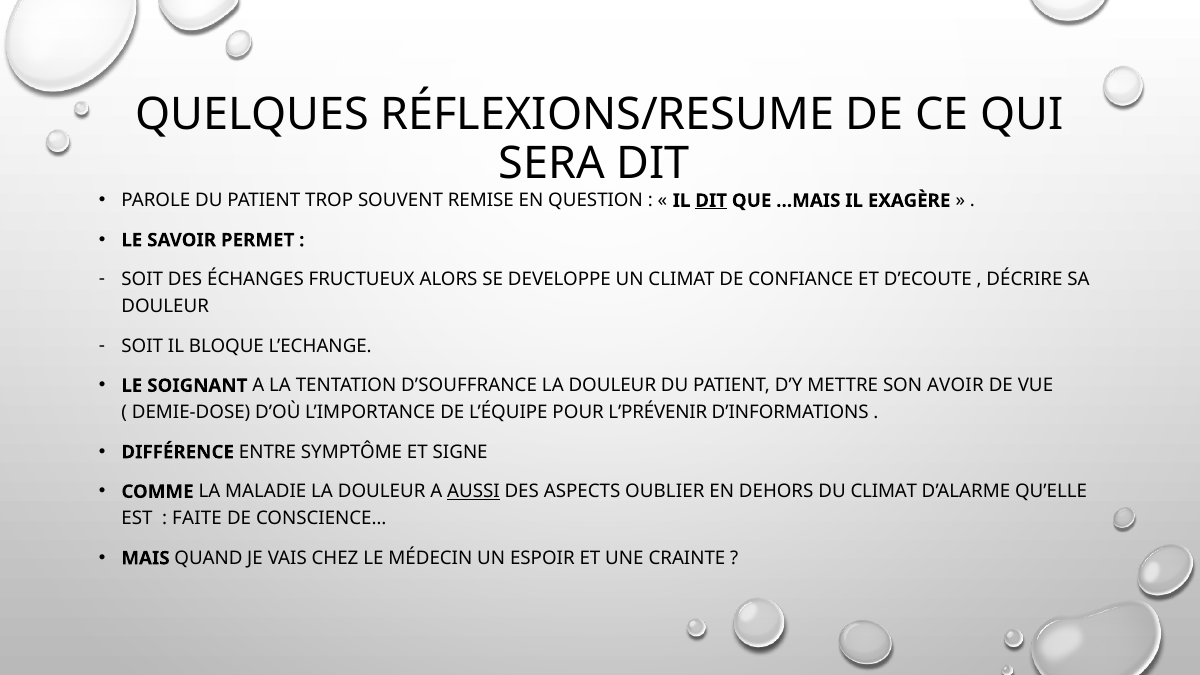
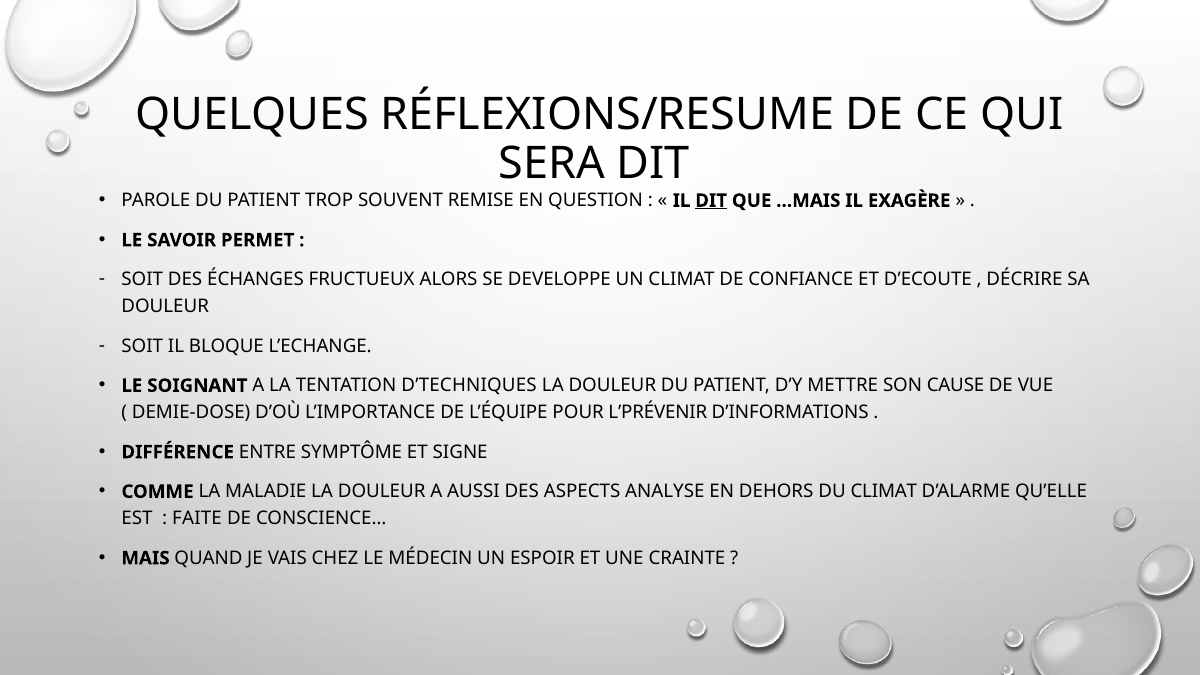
D’SOUFFRANCE: D’SOUFFRANCE -> D’TECHNIQUES (469, 386)
AVOIR: AVOIR -> CAUSE (956, 386)
AUSSI underline: present -> none (473, 492)
OUBLIER: OUBLIER -> ANALYSE (665, 492)
